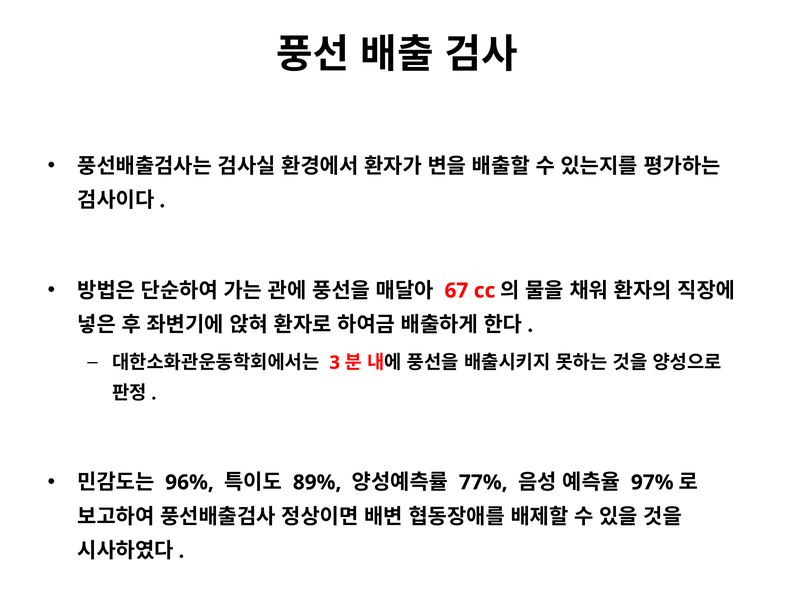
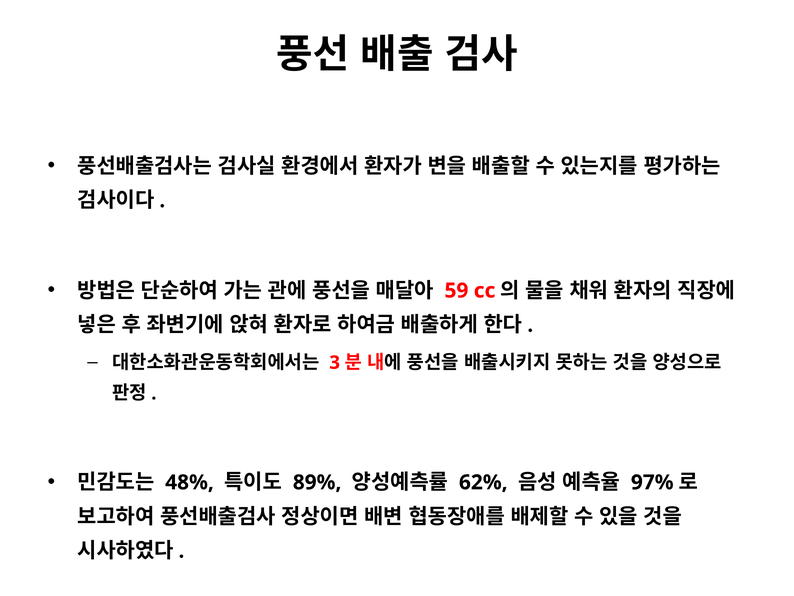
67: 67 -> 59 (456, 290)
96%: 96% -> 48% (189, 482)
77%: 77% -> 62% (483, 482)
